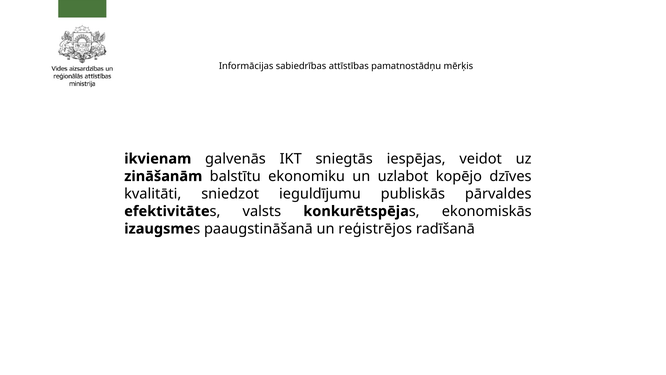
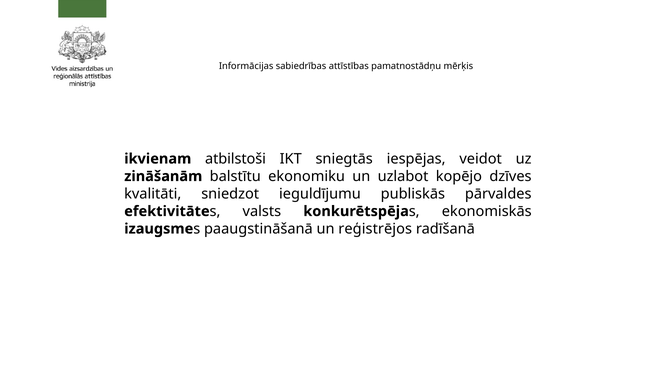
galvenās: galvenās -> atbilstoši (236, 159)
